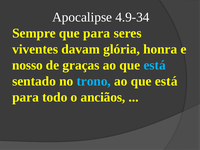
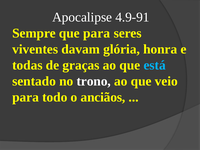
4.9-34: 4.9-34 -> 4.9-91 (132, 17)
nosso: nosso -> todas (27, 65)
trono colour: light blue -> white (94, 81)
está: está -> veio (166, 81)
